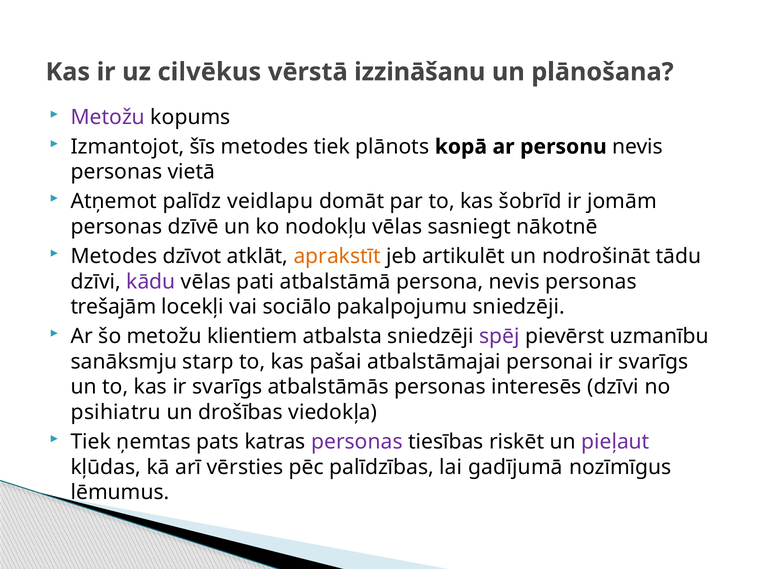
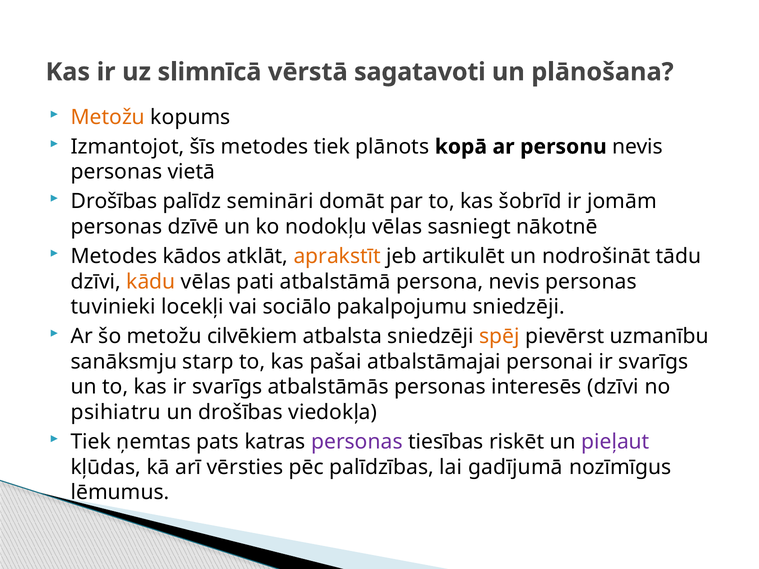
cilvēkus: cilvēkus -> slimnīcā (210, 72)
izzināšanu: izzināšanu -> sagatavoti (420, 72)
Metožu colour: purple -> orange (108, 117)
Atņemot: Atņemot -> Drošības (114, 202)
veidlapu: veidlapu -> semināri (270, 202)
dzīvot: dzīvot -> kādos (192, 256)
kādu colour: purple -> orange (151, 282)
trešajām: trešajām -> tuvinieki (113, 307)
klientiem: klientiem -> cilvēkiem (252, 337)
spēj colour: purple -> orange (500, 337)
